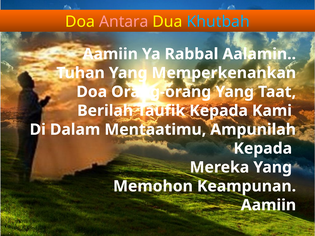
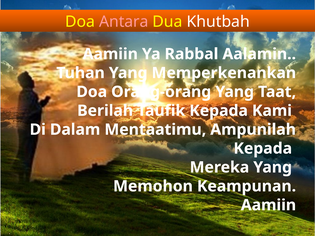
Khutbah colour: light blue -> white (218, 22)
